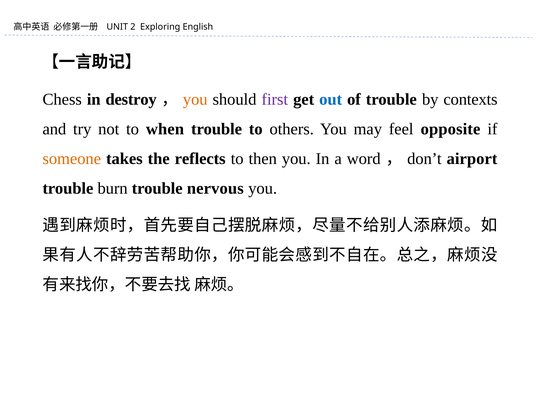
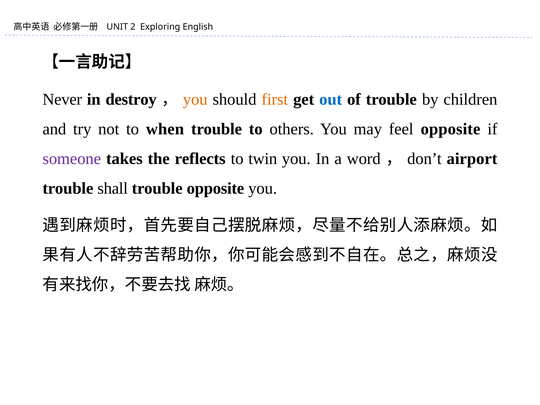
Chess: Chess -> Never (62, 99)
first colour: purple -> orange (275, 99)
contexts: contexts -> children (470, 99)
someone colour: orange -> purple (72, 159)
then: then -> twin (263, 159)
burn: burn -> shall (113, 188)
trouble nervous: nervous -> opposite (215, 188)
